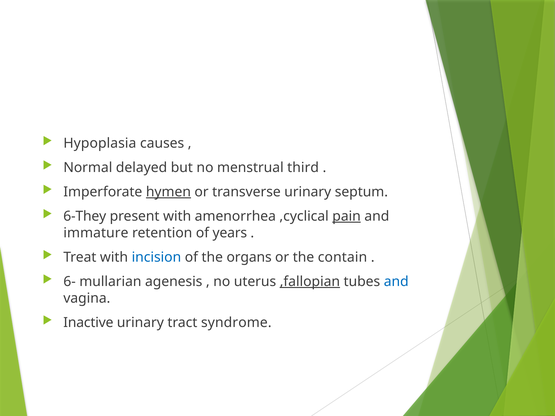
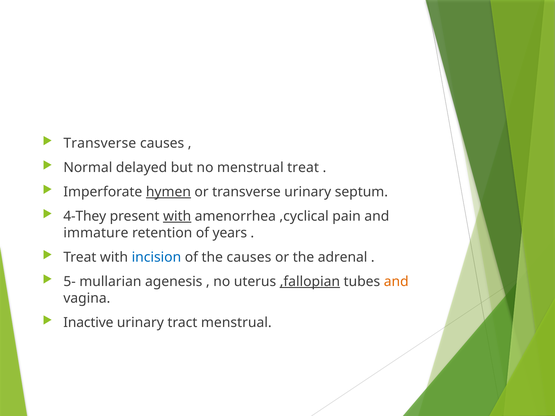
Hypoplasia: Hypoplasia -> Transverse (100, 143)
menstrual third: third -> treat (303, 168)
6-They: 6-They -> 4-They (85, 216)
with underline: none -> present (177, 216)
pain underline: present -> none (347, 216)
the organs: organs -> causes (249, 257)
contain: contain -> adrenal (343, 257)
6-: 6- -> 5- (70, 282)
and colour: blue -> orange (396, 282)
tract syndrome: syndrome -> menstrual (236, 323)
